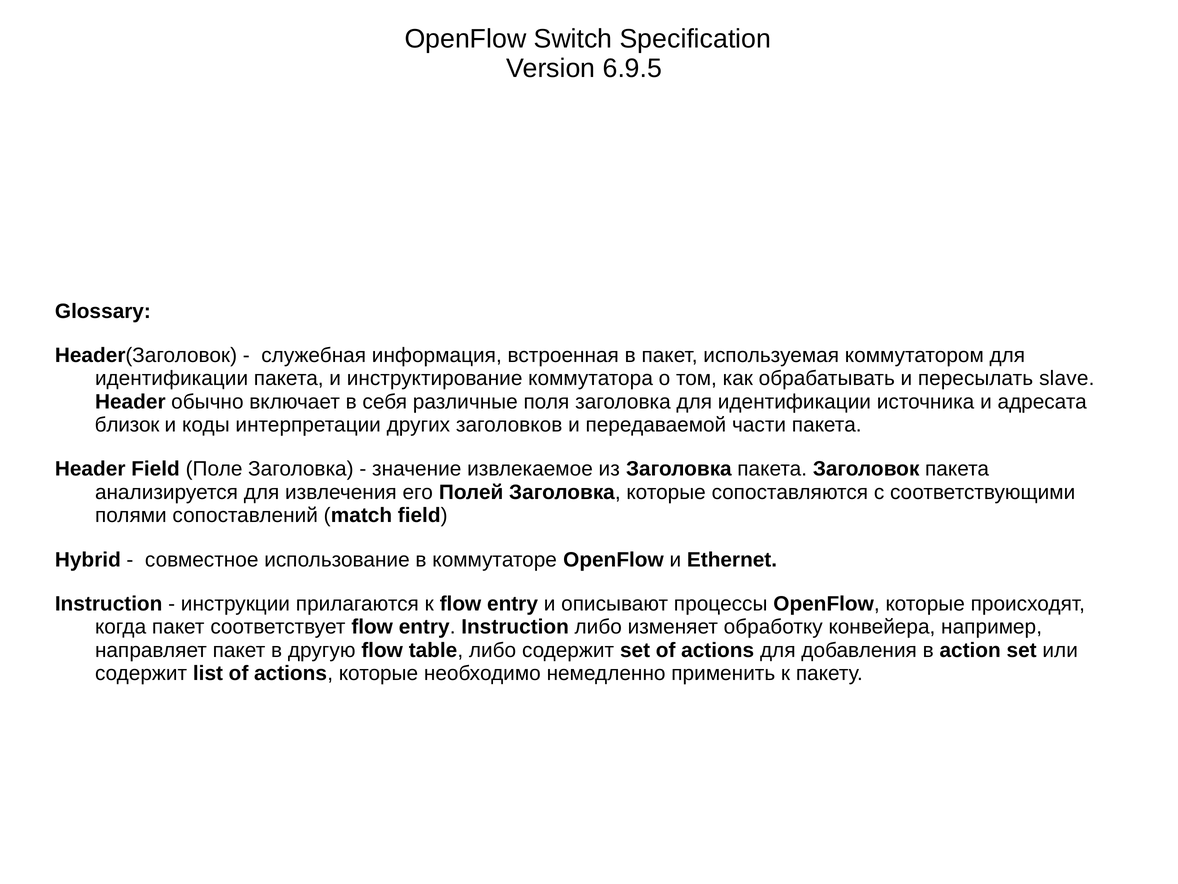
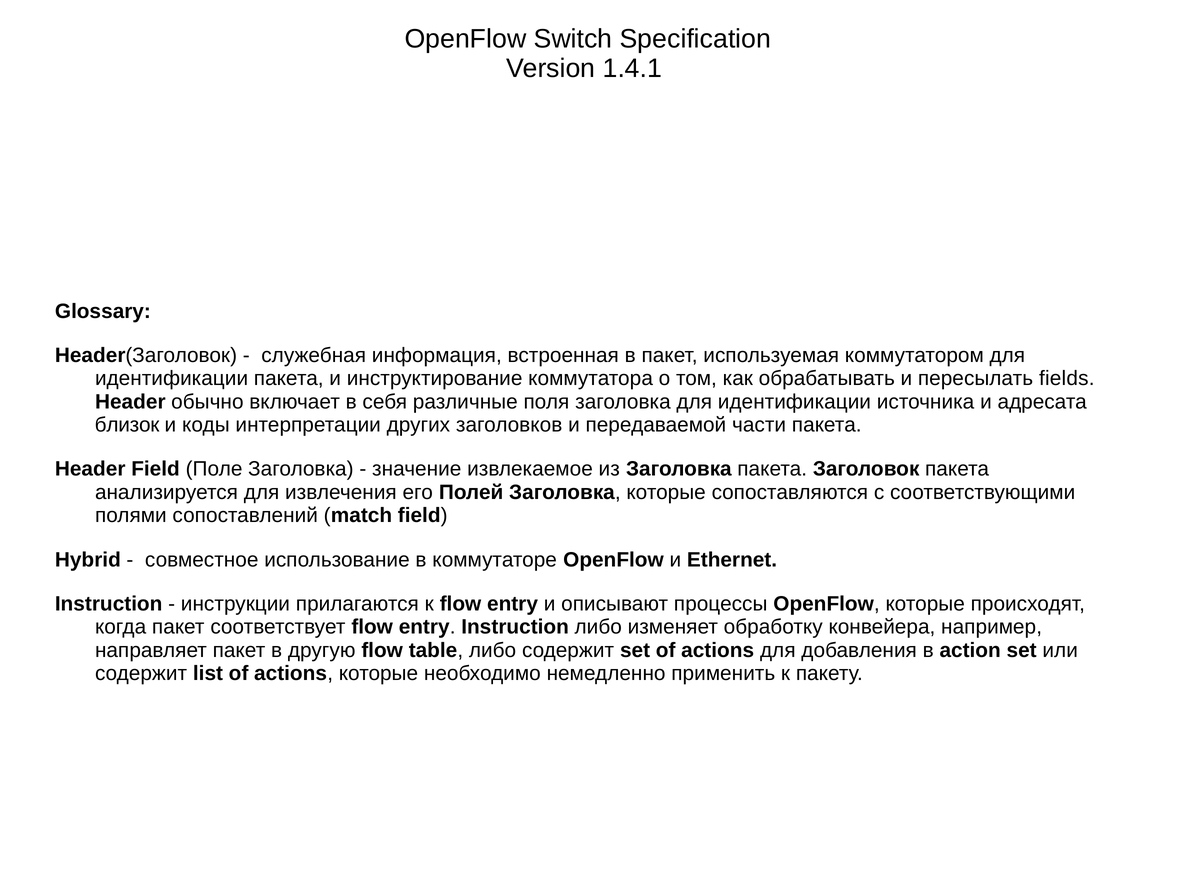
6.9.5: 6.9.5 -> 1.4.1 (632, 69)
slave: slave -> fields (1067, 378)
